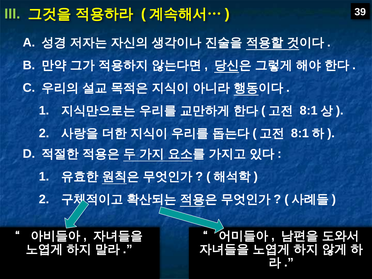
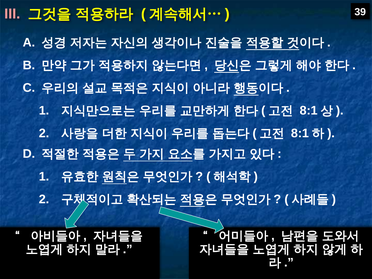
III colour: light green -> pink (12, 14)
